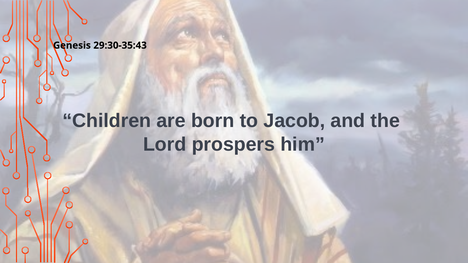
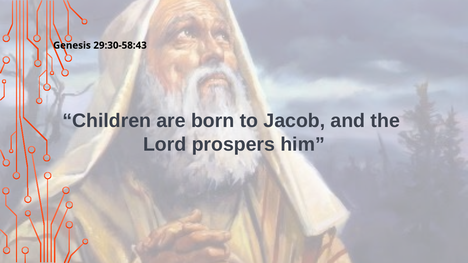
29:30-35:43: 29:30-35:43 -> 29:30-58:43 (120, 45)
